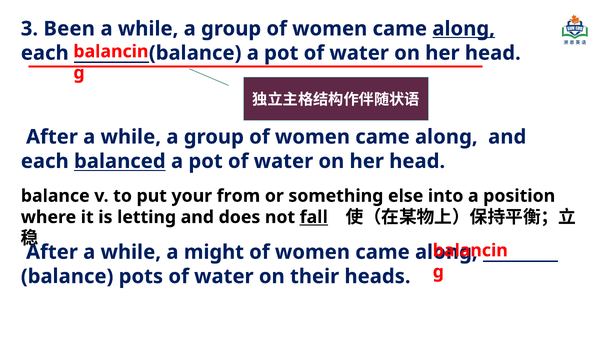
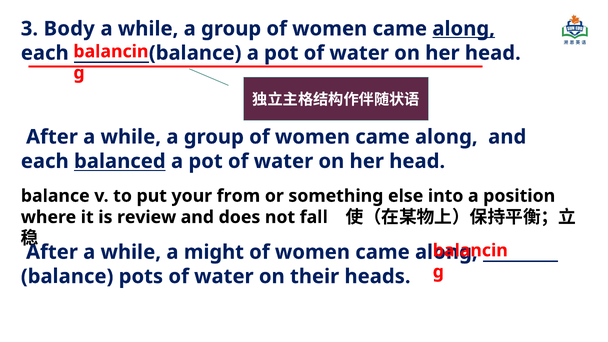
Been: Been -> Body (69, 29)
letting: letting -> review (147, 217)
fall underline: present -> none (314, 217)
